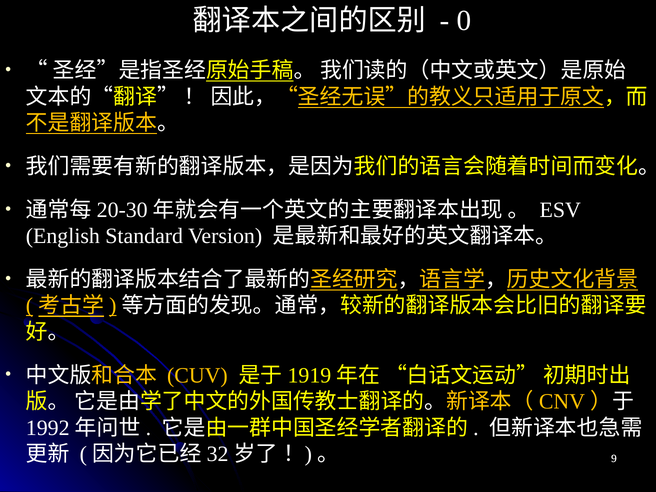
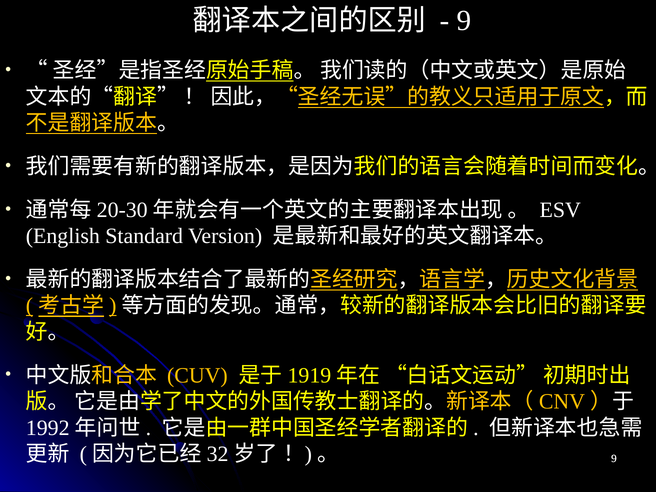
0: 0 -> 9 (464, 20)
